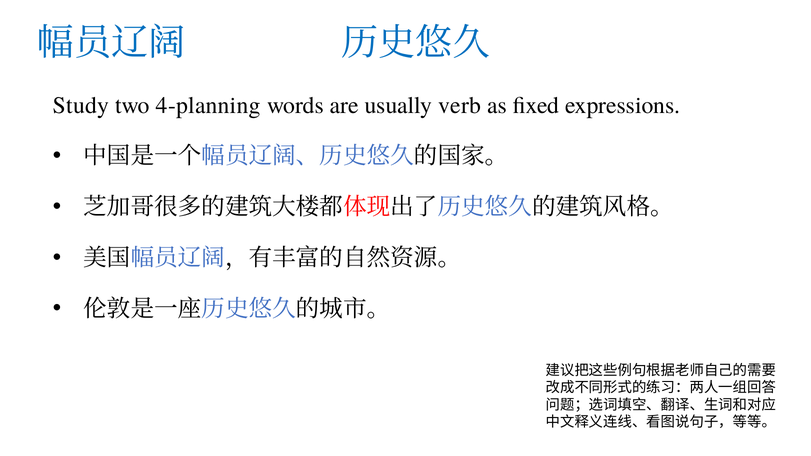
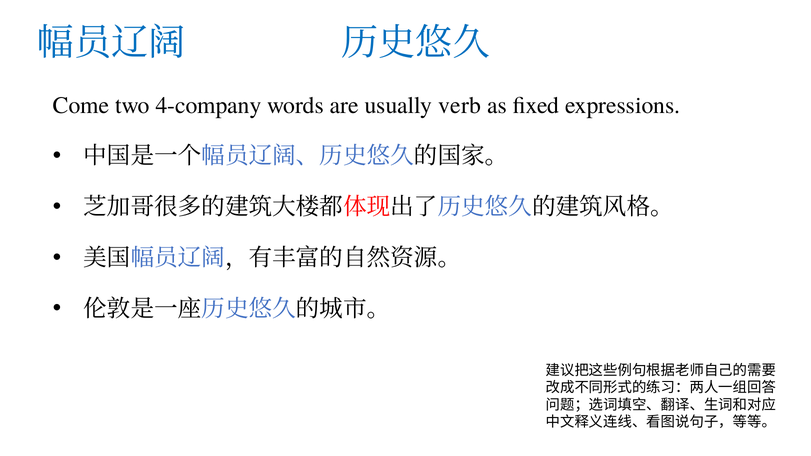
Study: Study -> Come (81, 105)
4-planning: 4-planning -> 4-company (208, 105)
